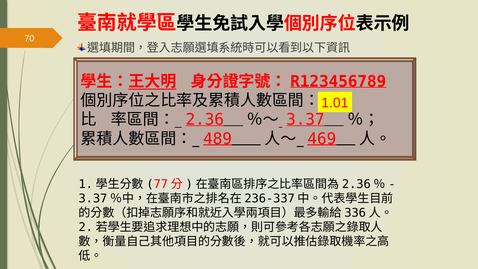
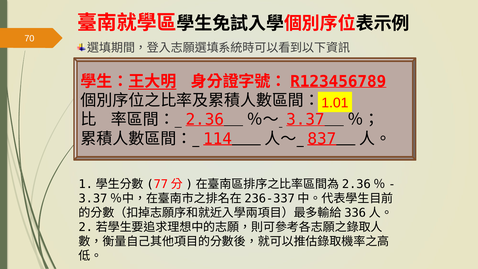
489: 489 -> 114 (218, 139)
469: 469 -> 837 (322, 139)
